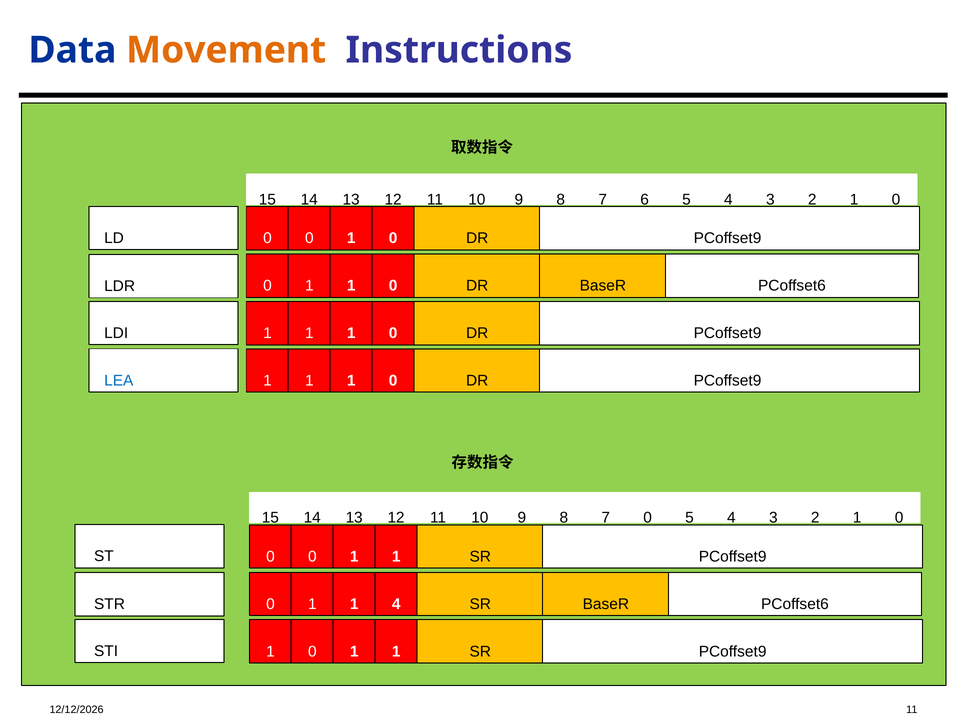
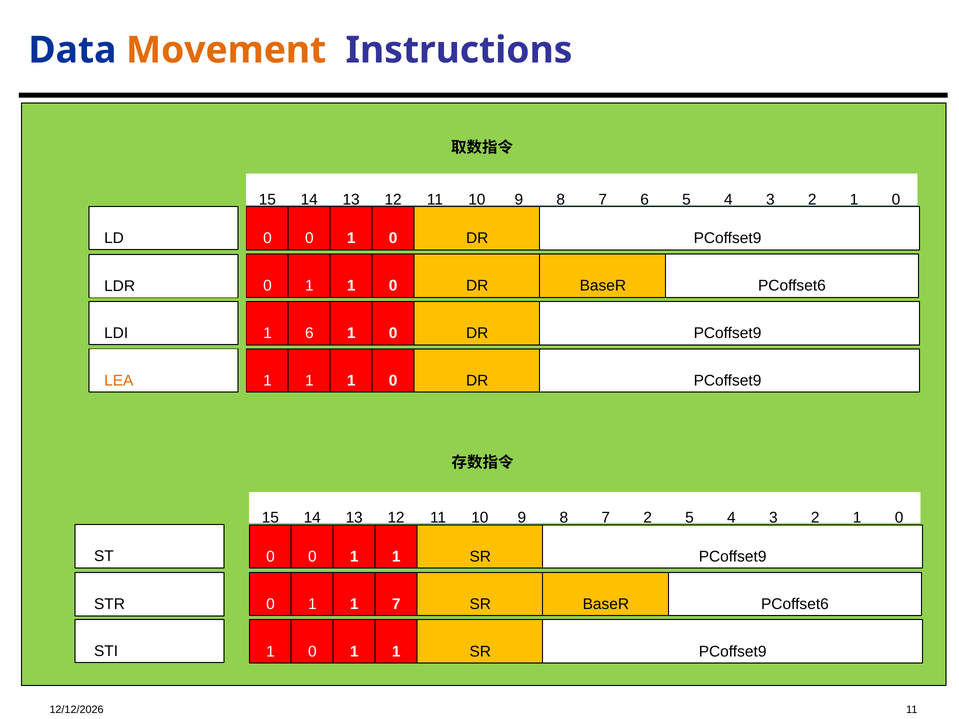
1: 1 -> 6 (309, 333)
LEA colour: blue -> orange (119, 381)
7 0: 0 -> 2 (648, 518)
1 4: 4 -> 7 (396, 604)
